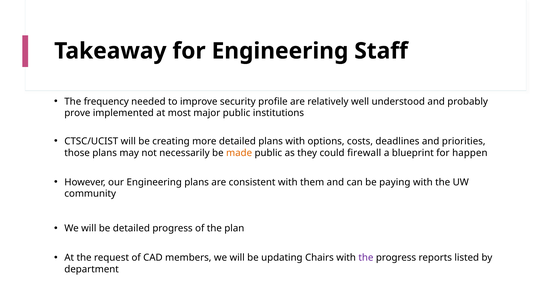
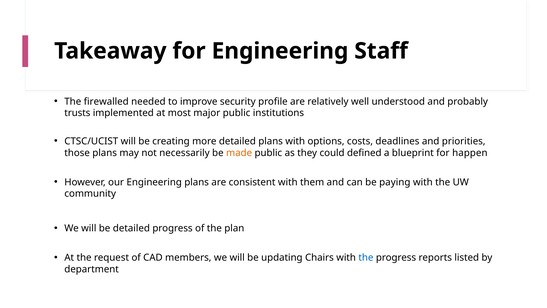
frequency: frequency -> firewalled (106, 101)
prove: prove -> trusts (77, 113)
firewall: firewall -> defined (364, 153)
the colour: purple -> blue (366, 258)
